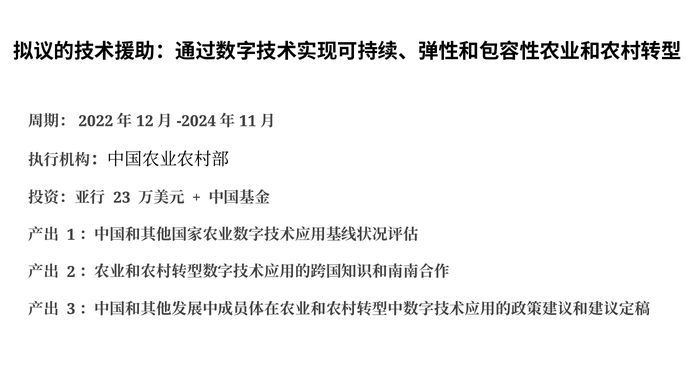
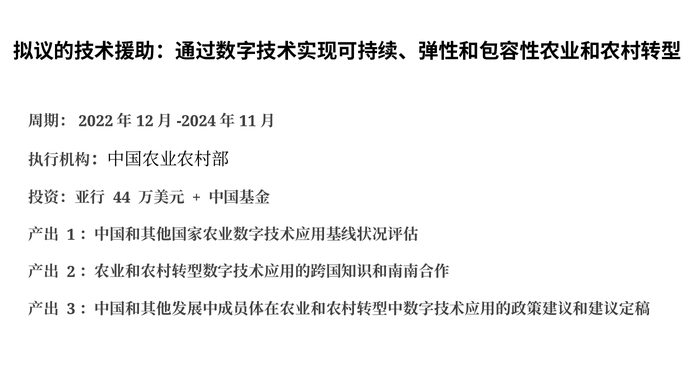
23: 23 -> 44 (122, 198)
